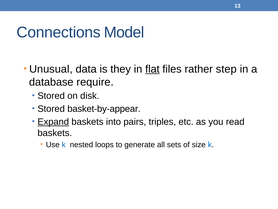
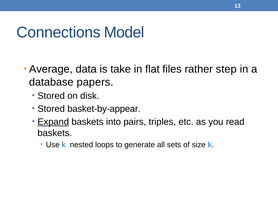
Unusual: Unusual -> Average (51, 69)
they: they -> take (121, 69)
flat underline: present -> none (152, 69)
require: require -> papers (95, 82)
